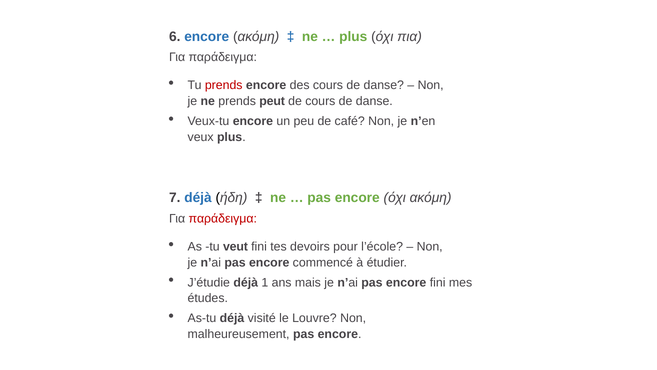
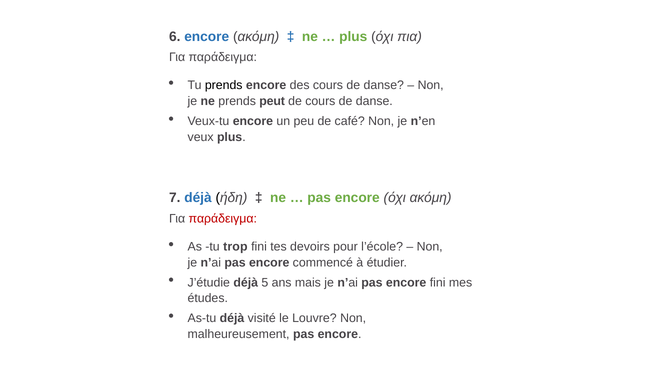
prends colour: red -> black (224, 85)
veut: veut -> trop (235, 246)
1: 1 -> 5 (265, 282)
